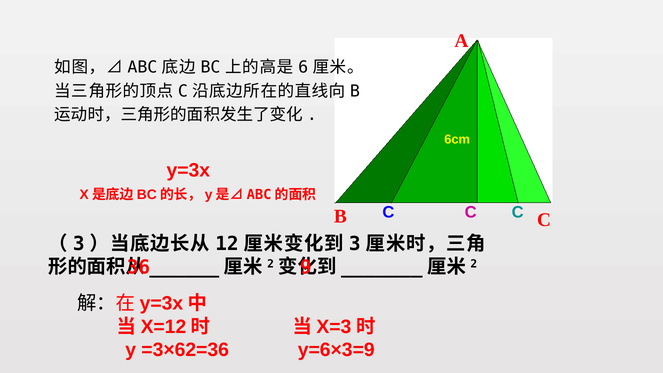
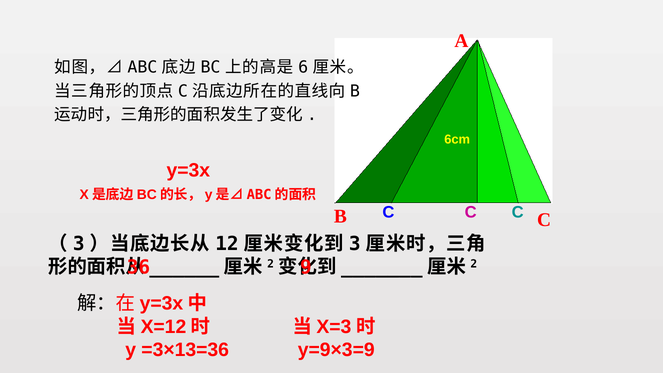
=3×62=36: =3×62=36 -> =3×13=36 (185, 350)
y=6×3=9: y=6×3=9 -> y=9×3=9 (336, 350)
